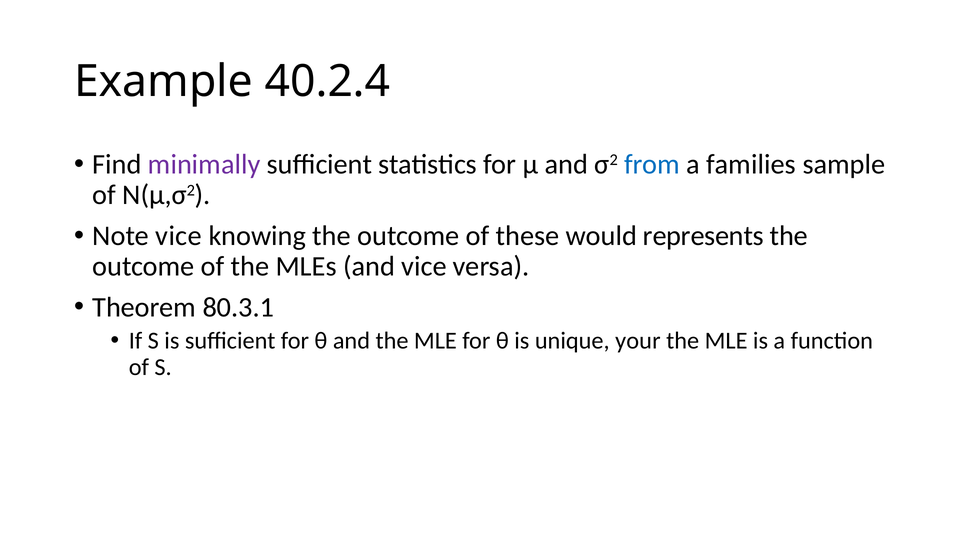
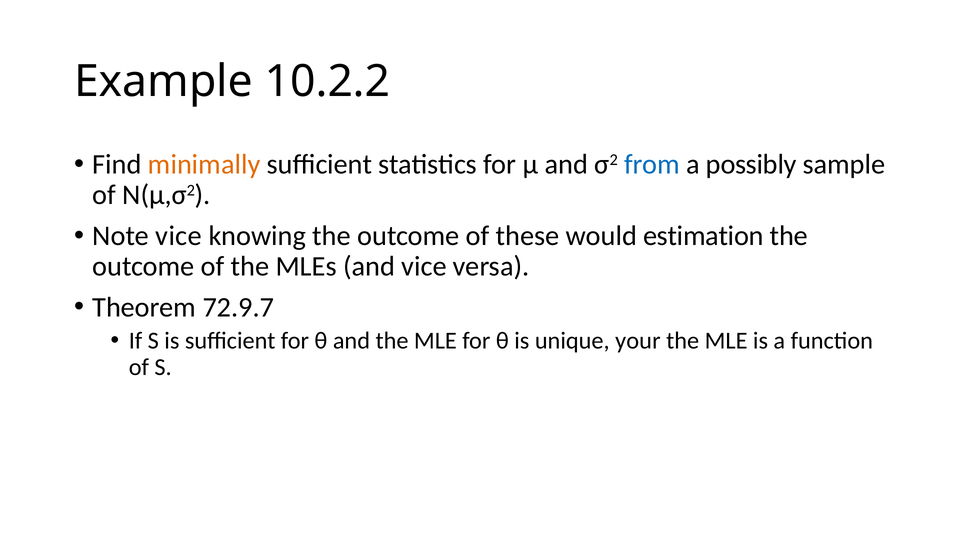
40.2.4: 40.2.4 -> 10.2.2 (328, 82)
minimally colour: purple -> orange (204, 164)
families: families -> possibly (751, 164)
represents: represents -> estimation (703, 236)
80.3.1: 80.3.1 -> 72.9.7 (238, 307)
